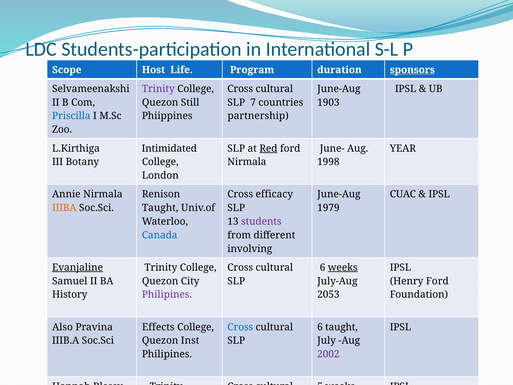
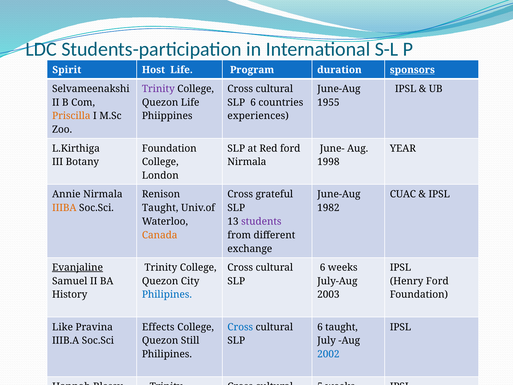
Scope: Scope -> Spirit (67, 70)
Quezon Still: Still -> Life (190, 102)
7: 7 -> 6 (253, 102)
1903: 1903 -> 1955 (328, 102)
Priscilla colour: blue -> orange (71, 116)
partnership: partnership -> experiences (258, 116)
Intimidated: Intimidated -> Foundation (169, 148)
Red underline: present -> none (268, 148)
efficacy: efficacy -> grateful (274, 194)
1979: 1979 -> 1982 (328, 208)
Canada colour: blue -> orange (160, 235)
involving: involving -> exchange (250, 249)
weeks underline: present -> none (343, 267)
Philipines colour: purple -> blue (167, 295)
2053: 2053 -> 2003 (328, 295)
Also: Also -> Like (63, 327)
Inst: Inst -> Still (190, 340)
2002 colour: purple -> blue (328, 354)
